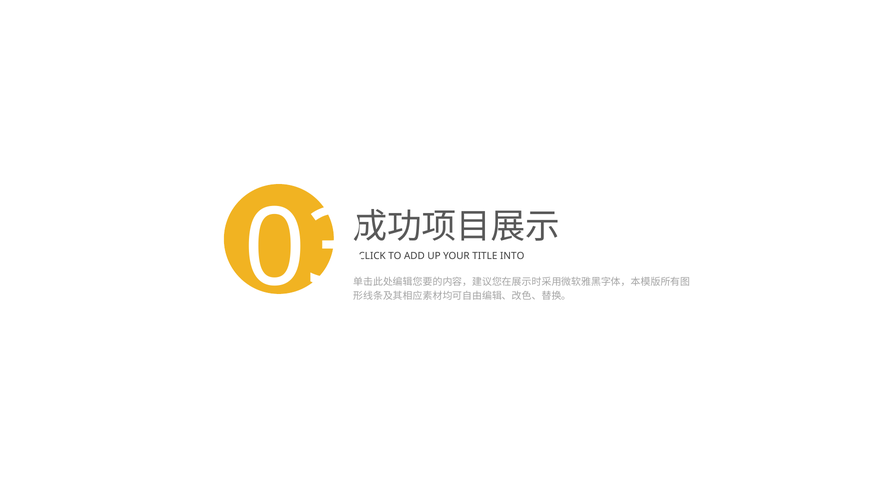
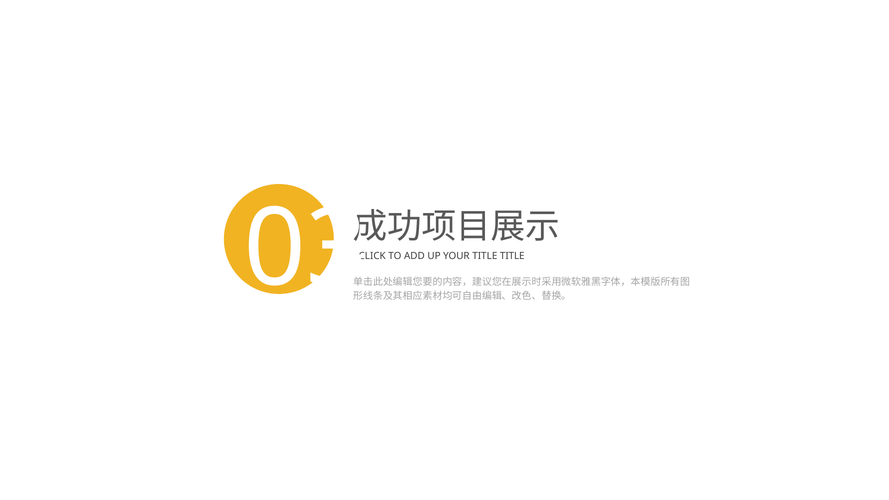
TITLE INTO: INTO -> TITLE (512, 256)
